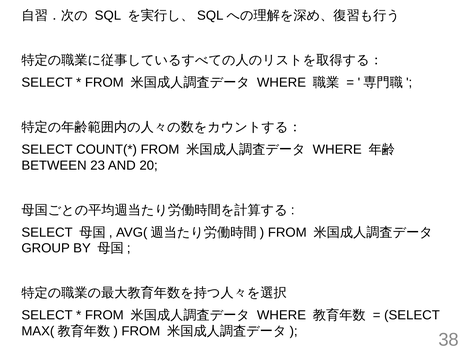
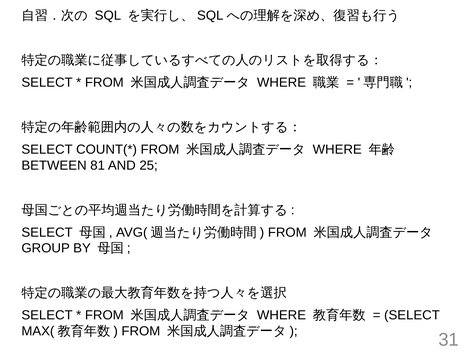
23: 23 -> 81 (98, 166)
20: 20 -> 25 (149, 166)
38: 38 -> 31 (449, 340)
